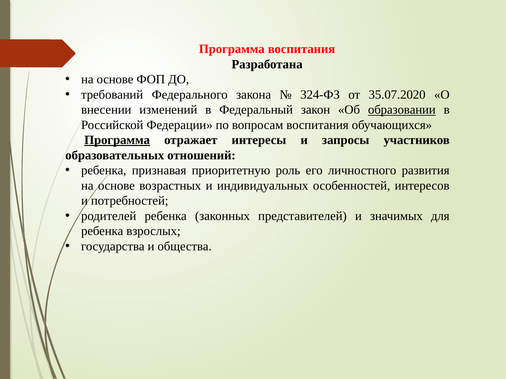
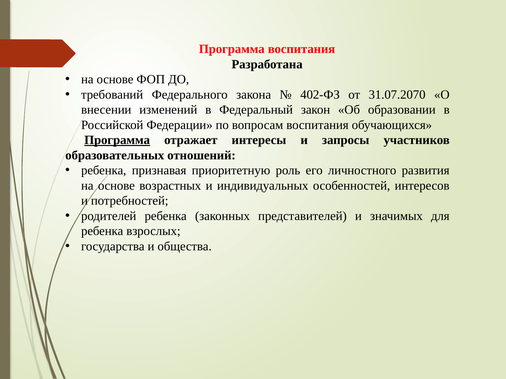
324-ФЗ: 324-ФЗ -> 402-ФЗ (320, 95)
35.07.2020: 35.07.2020 -> 31.07.2070 (397, 95)
образовании underline: present -> none (402, 110)
